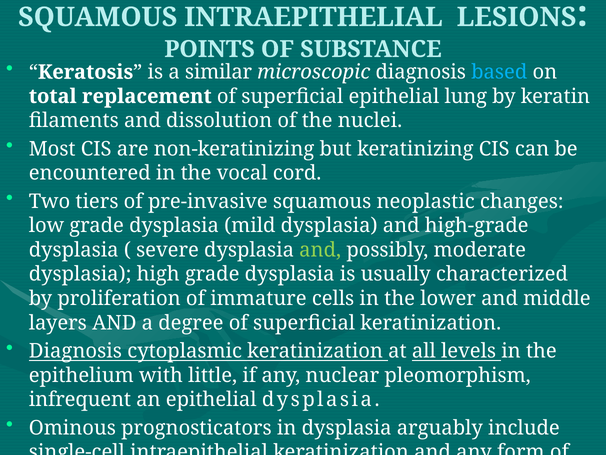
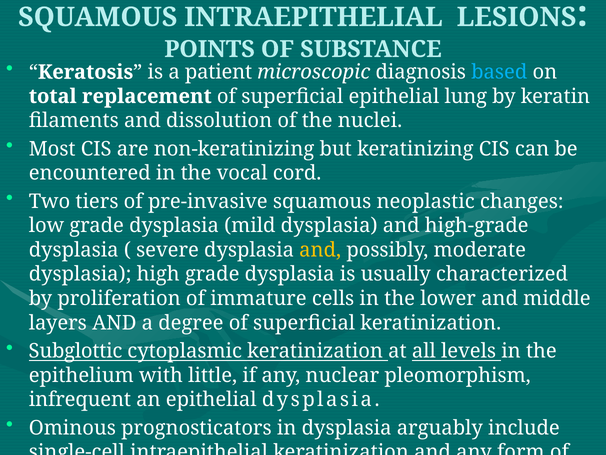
similar: similar -> patient (219, 72)
and colour: light green -> yellow (320, 250)
Diagnosis: Diagnosis -> Subglottic (76, 351)
